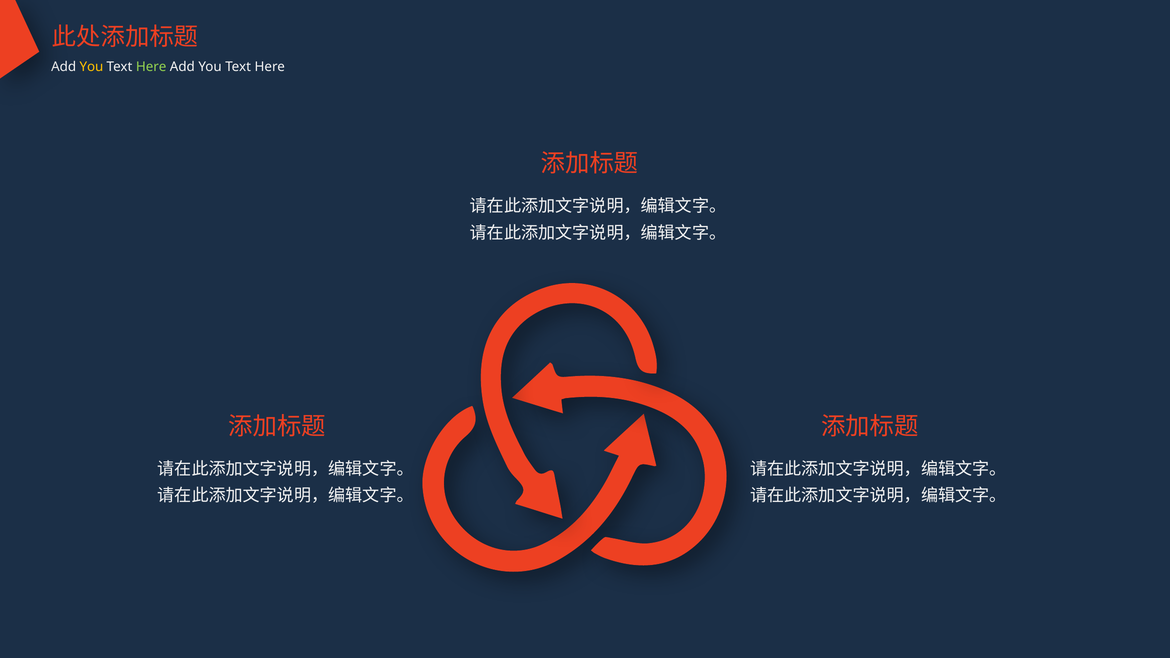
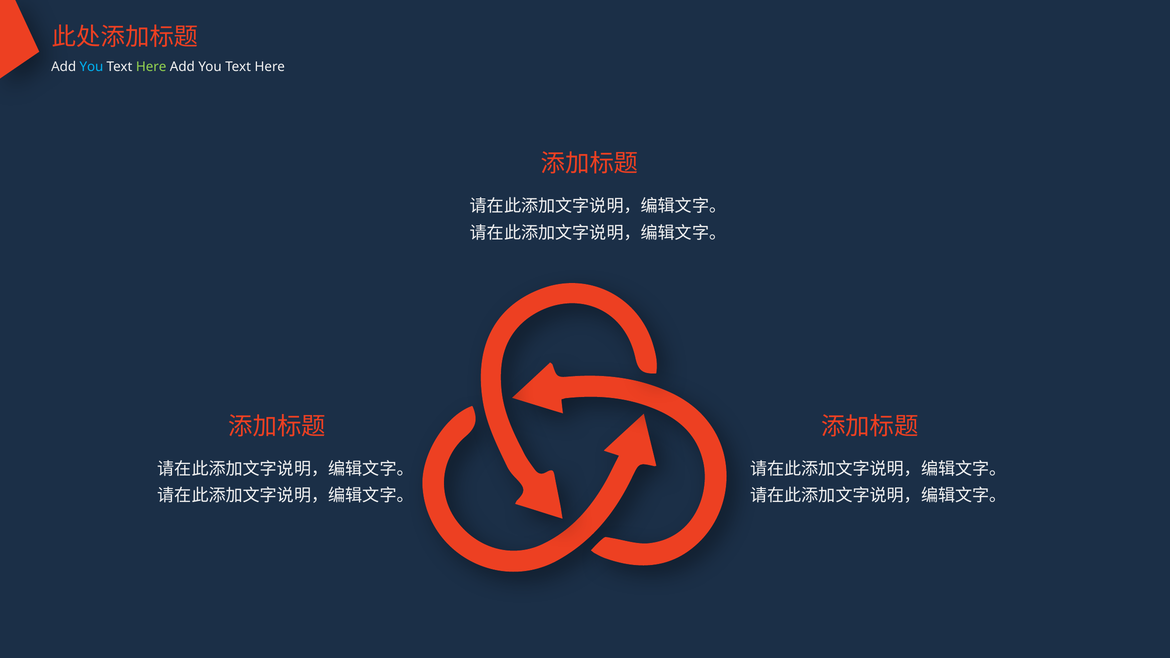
You colour: yellow -> light blue (91, 67)
